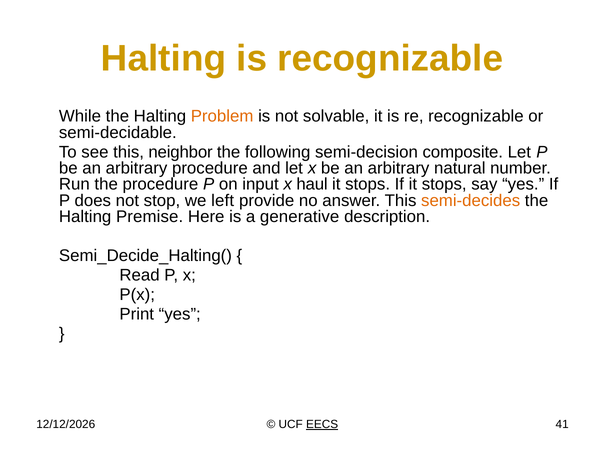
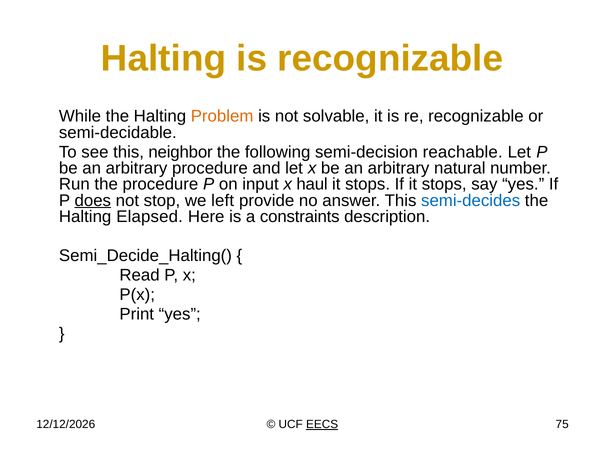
composite: composite -> reachable (463, 152)
does underline: none -> present (93, 200)
semi-decides colour: orange -> blue (471, 200)
Premise: Premise -> Elapsed (150, 217)
generative: generative -> constraints (300, 217)
41: 41 -> 75 (562, 424)
